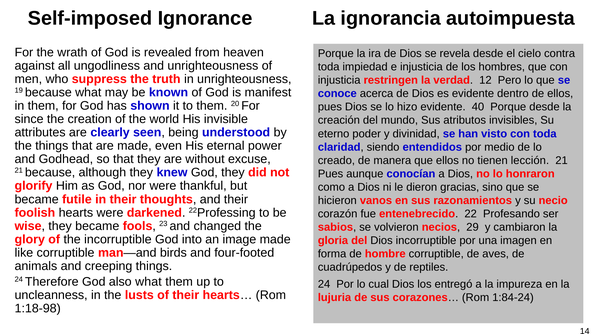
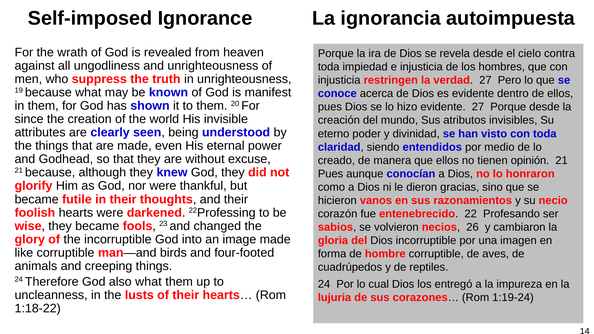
verdad 12: 12 -> 27 (485, 80)
evidente 40: 40 -> 27 (478, 107)
lección: lección -> opinión (530, 160)
29: 29 -> 26 (473, 227)
1:84-24: 1:84-24 -> 1:19-24 (513, 298)
1:18-98: 1:18-98 -> 1:18-22 (38, 308)
